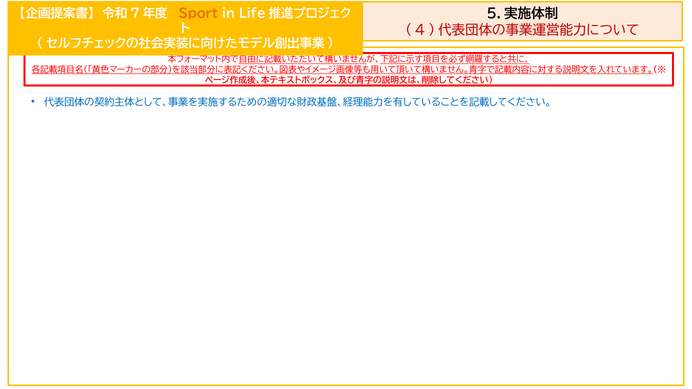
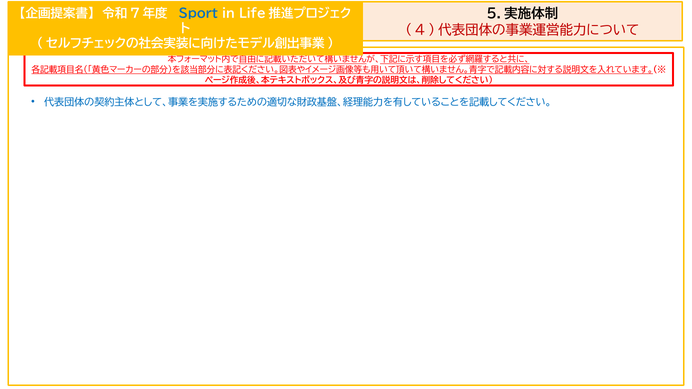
Sport colour: orange -> blue (198, 13)
